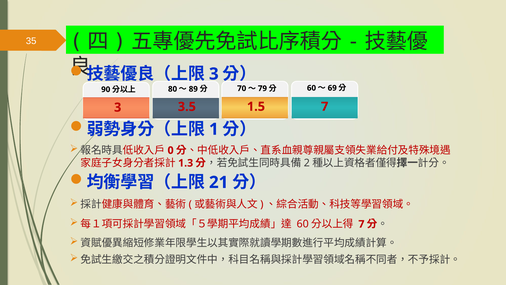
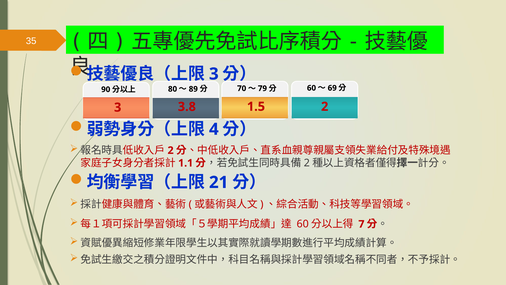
3.5: 3.5 -> 3.8 (187, 107)
1.5 7: 7 -> 2 (325, 106)
1: 1 -> 4 (214, 129)
0: 0 -> 2 (171, 150)
1.3: 1.3 -> 1.1 (186, 163)
